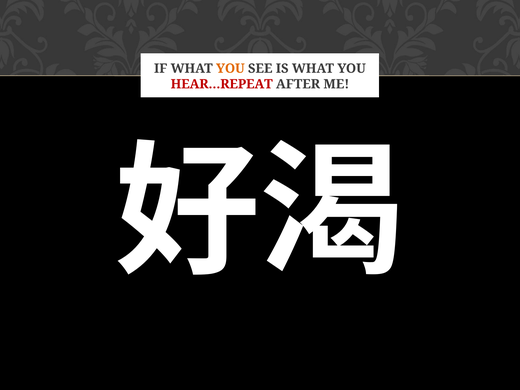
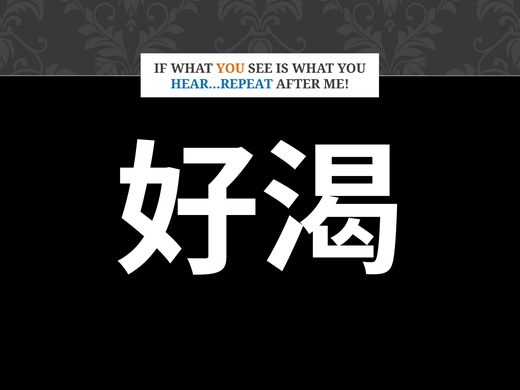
HEAR…REPEAT colour: red -> blue (222, 84)
